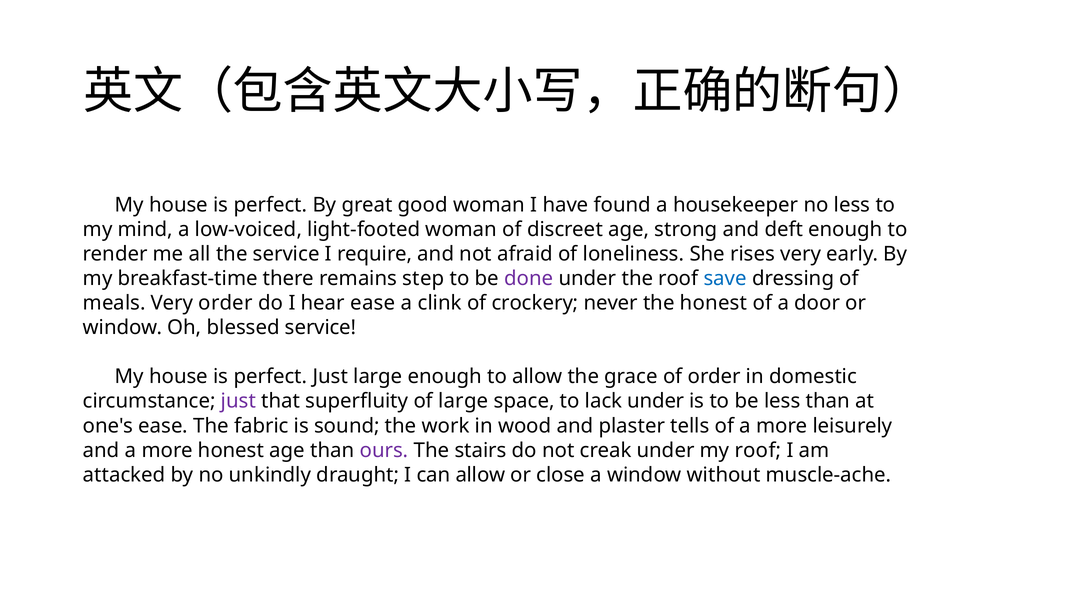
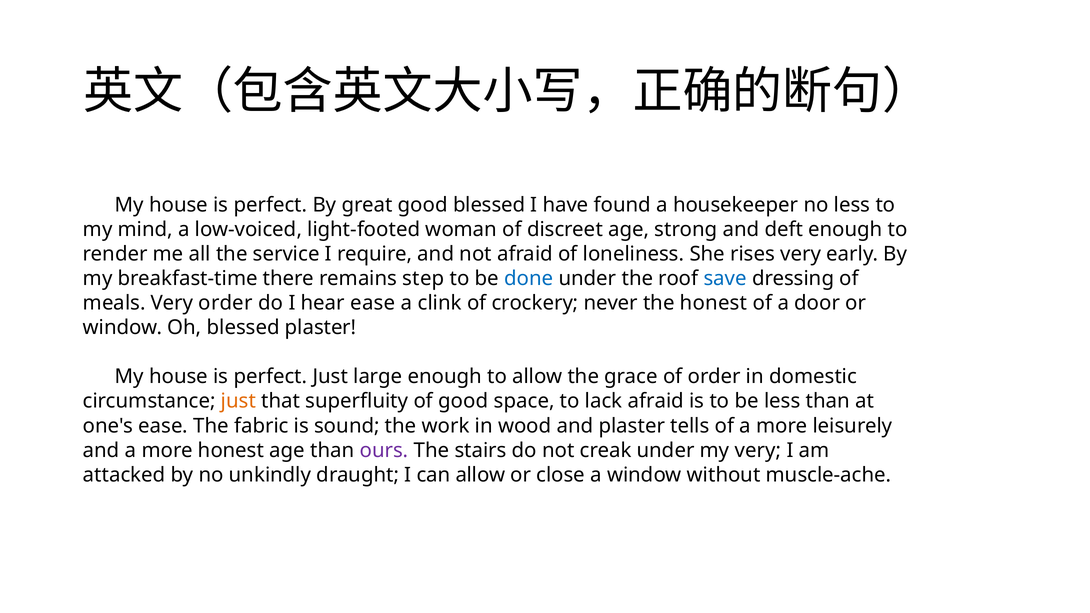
good woman: woman -> blessed (489, 205)
done colour: purple -> blue (529, 279)
blessed service: service -> plaster (321, 328)
just colour: purple -> orange (238, 401)
of large: large -> good (463, 401)
lack under: under -> afraid (656, 401)
my roof: roof -> very (758, 450)
